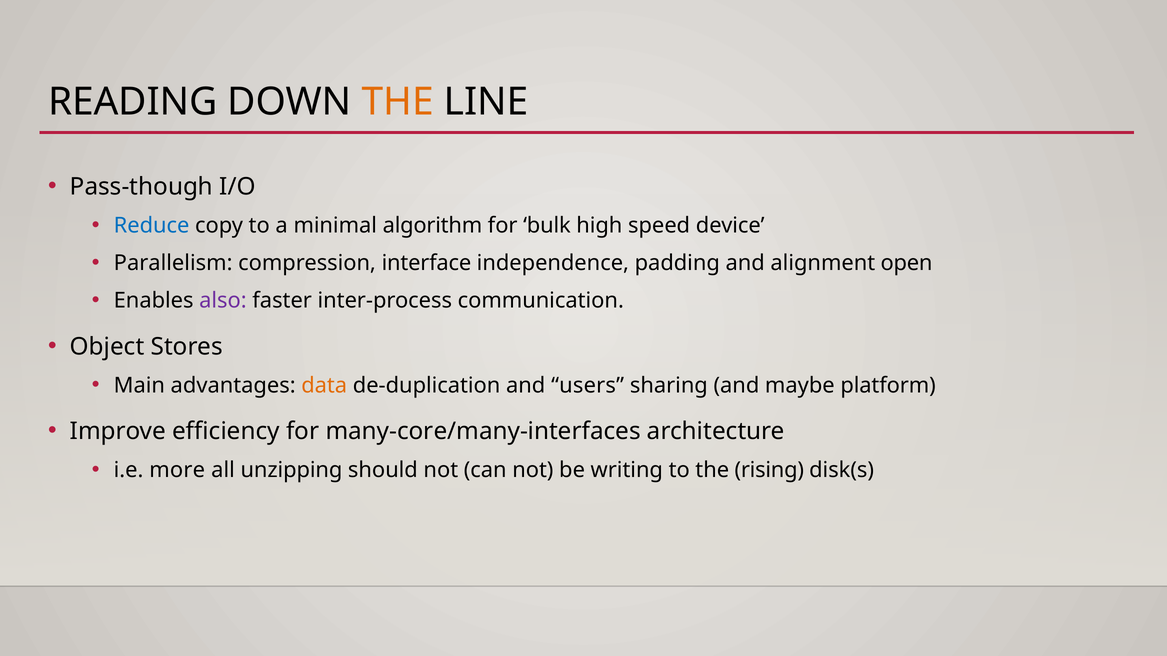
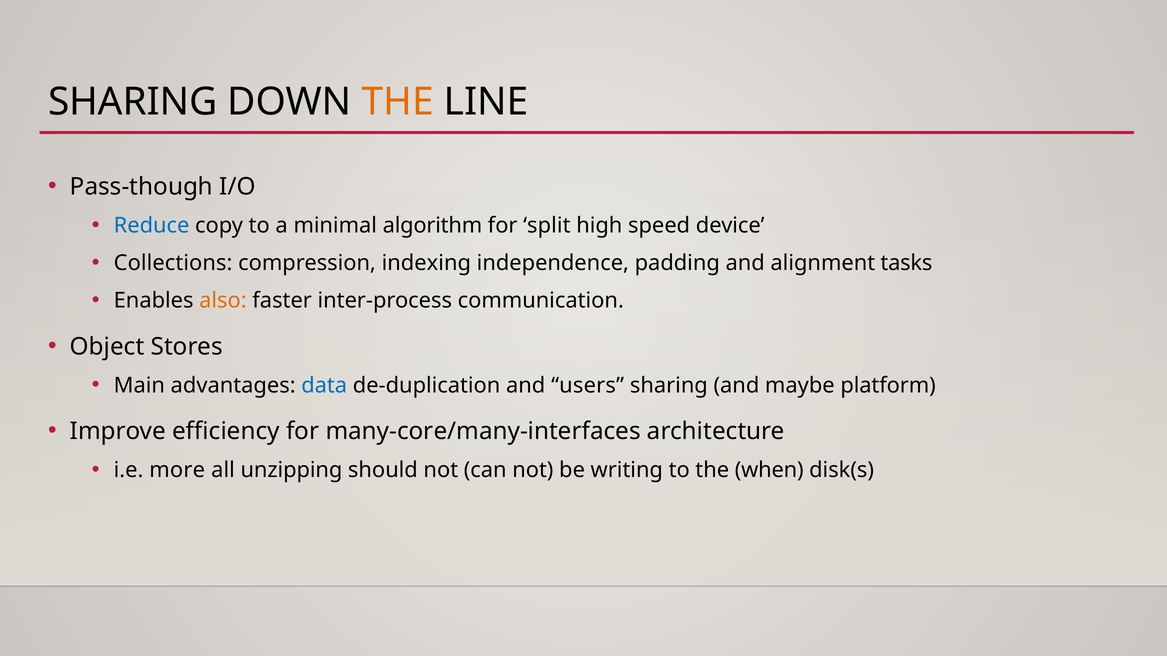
READING: READING -> SHARING (133, 102)
bulk: bulk -> split (547, 226)
Parallelism: Parallelism -> Collections (173, 263)
interface: interface -> indexing (426, 263)
open: open -> tasks (906, 263)
also colour: purple -> orange (223, 301)
data colour: orange -> blue (324, 386)
rising: rising -> when (769, 470)
